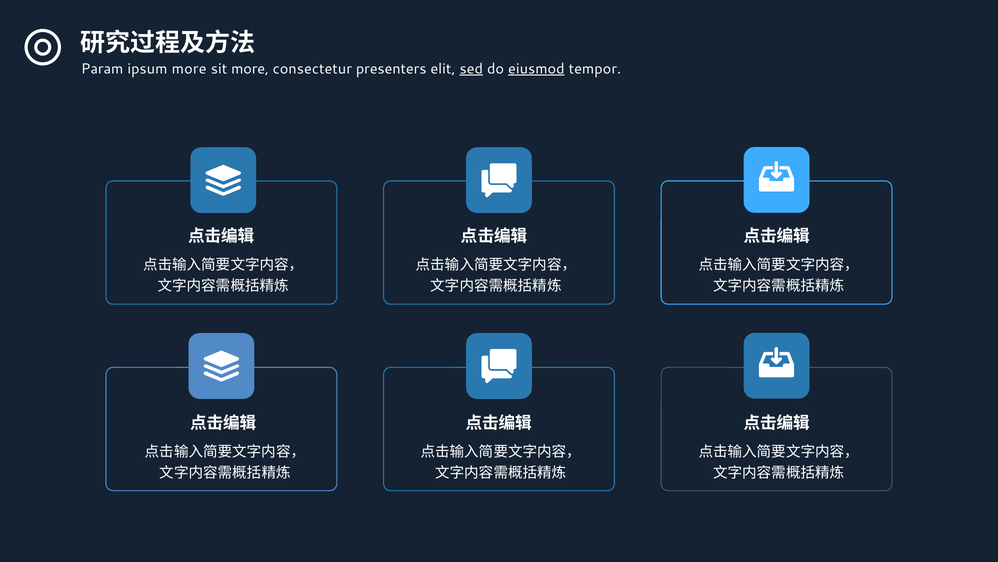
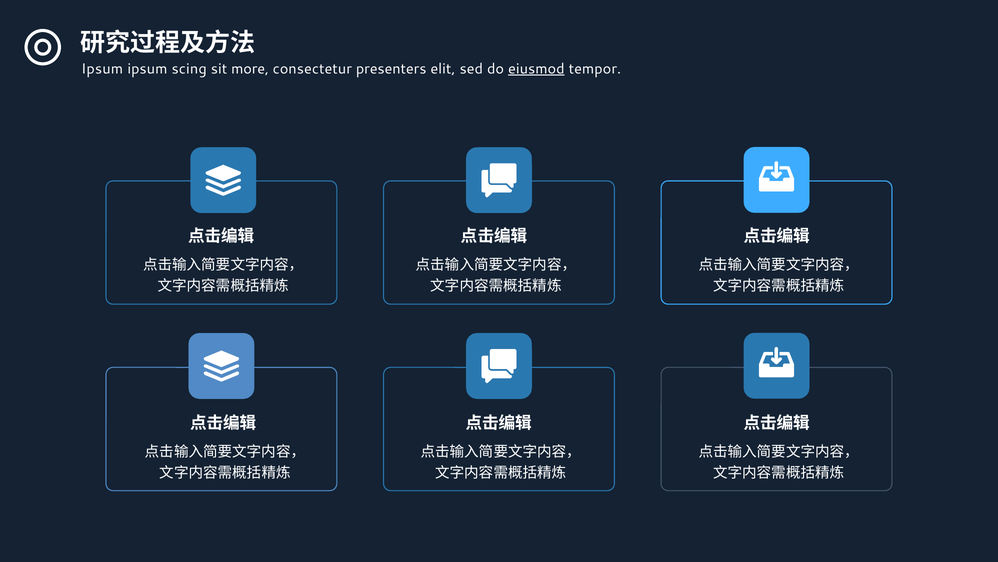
Param: Param -> Ipsum (102, 69)
ipsum more: more -> scing (189, 69)
sed underline: present -> none (471, 69)
